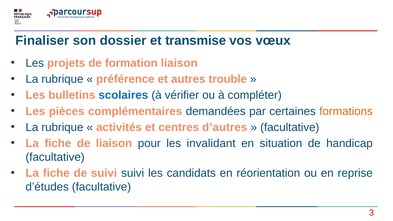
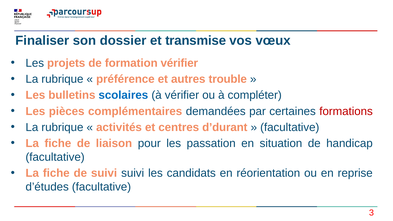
formation liaison: liaison -> vérifier (179, 63)
formations colour: orange -> red (346, 111)
d’autres: d’autres -> d’durant (225, 127)
invalidant: invalidant -> passation (211, 143)
